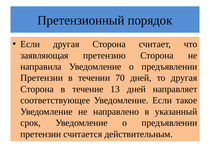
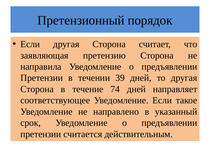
70: 70 -> 39 (120, 78)
13: 13 -> 74 (115, 89)
